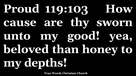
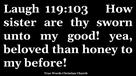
Proud: Proud -> Laugh (21, 9)
cause: cause -> sister (20, 22)
depths: depths -> before (46, 63)
